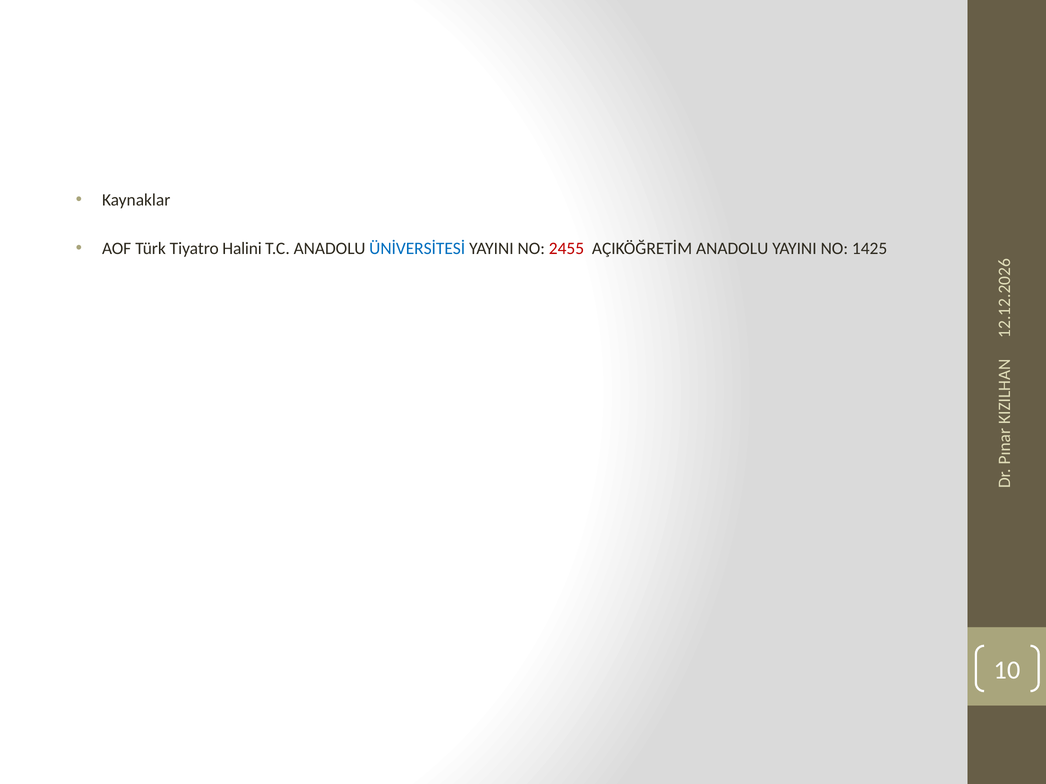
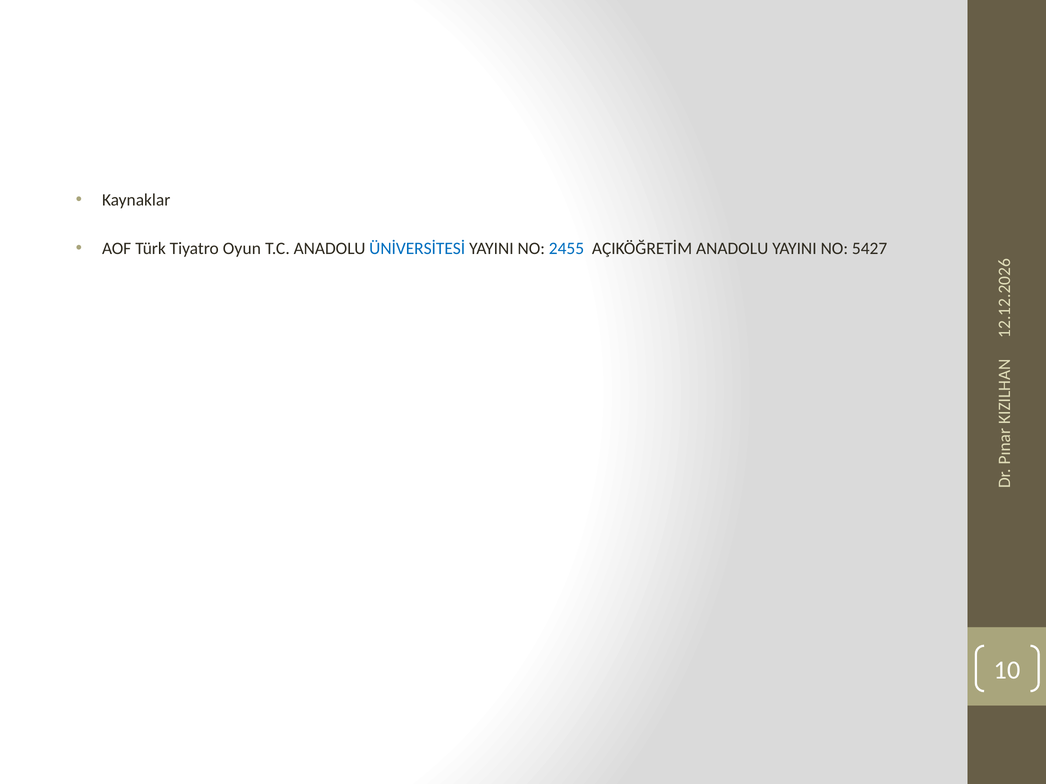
Halini: Halini -> Oyun (242, 249)
2455 colour: red -> blue (566, 249)
1425: 1425 -> 5427 (870, 249)
